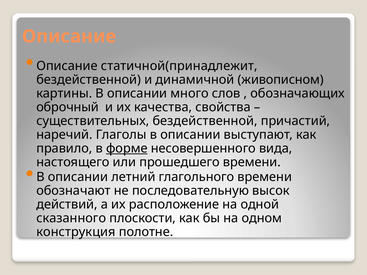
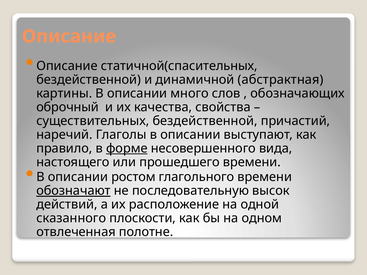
статичной(принадлежит: статичной(принадлежит -> статичной(спасительных (179, 66)
живописном: живописном -> абстрактная (281, 80)
летний: летний -> ростом (133, 177)
обозначают underline: none -> present (73, 191)
конструкция: конструкция -> отвлеченная (76, 232)
